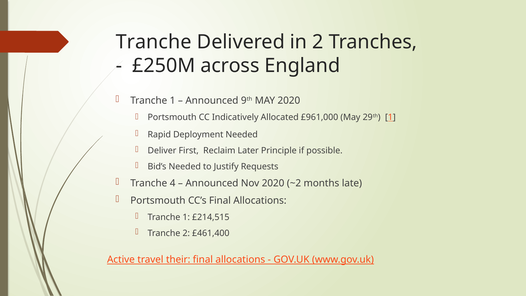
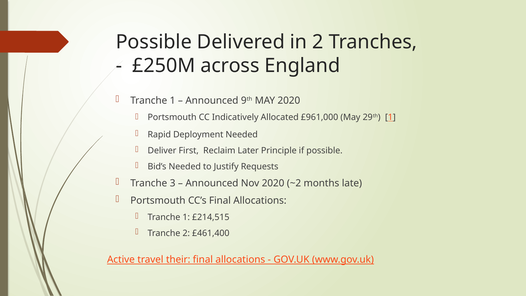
Tranche: Tranche -> Possible (154, 42)
4: 4 -> 3 (173, 183)
